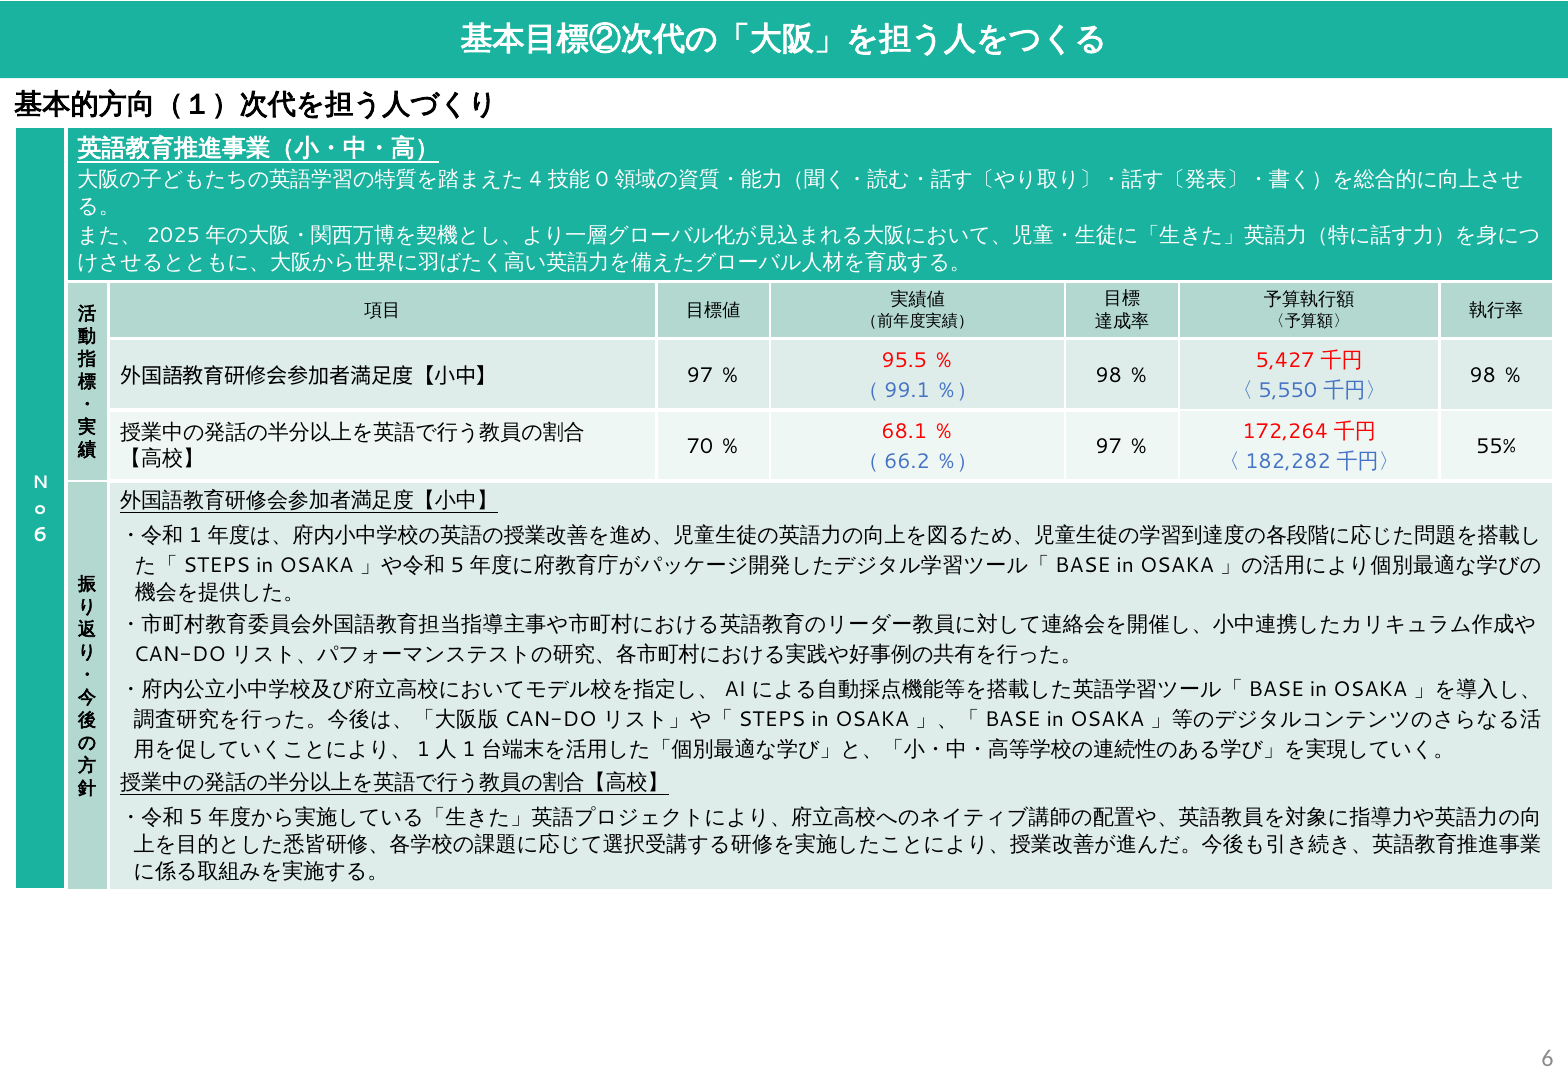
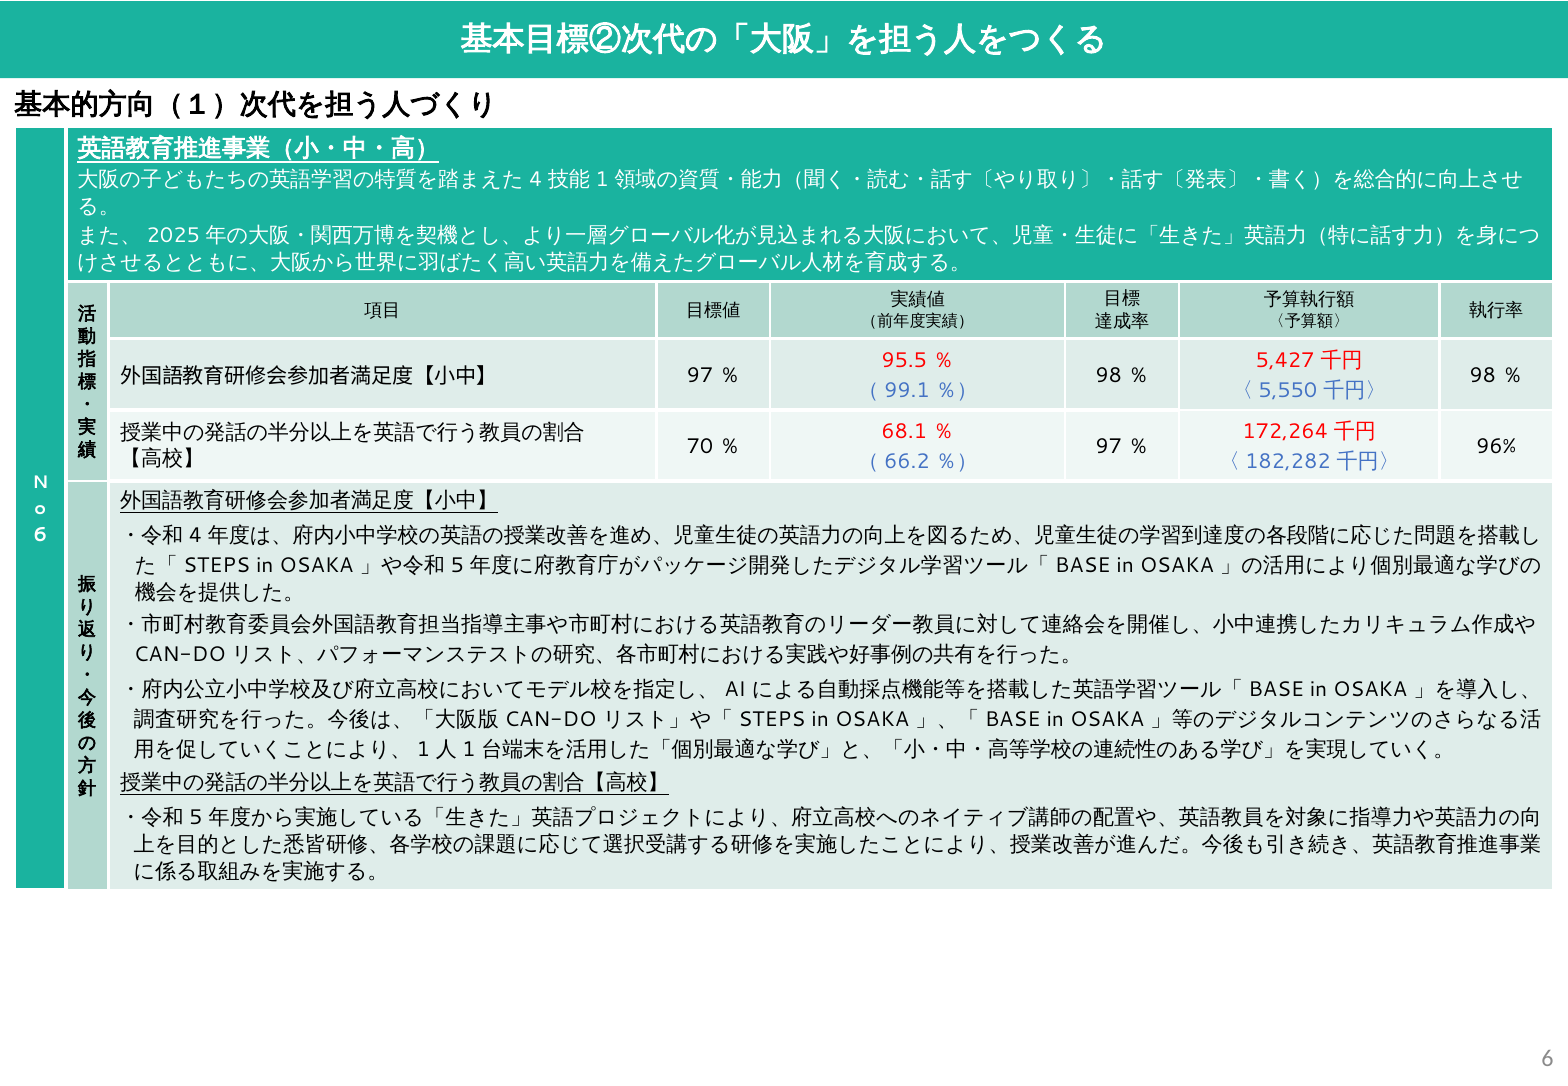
0: 0 -> 1 (602, 179)
55%: 55% -> 96% (1496, 446)
1: 1 -> 4 (195, 535)
